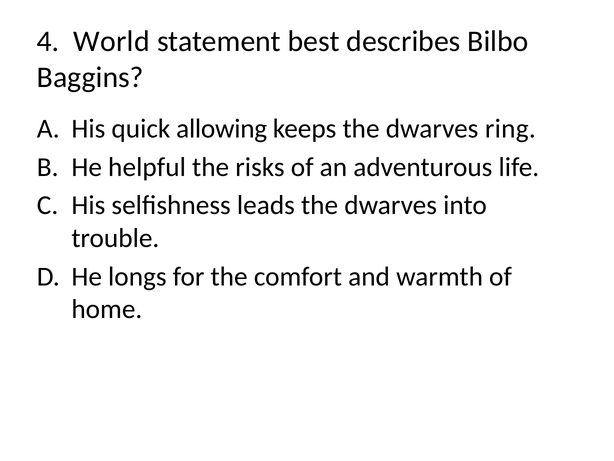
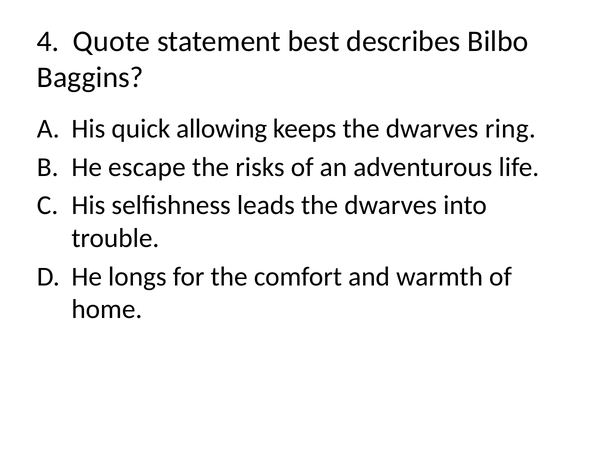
World: World -> Quote (112, 41)
helpful: helpful -> escape (147, 167)
